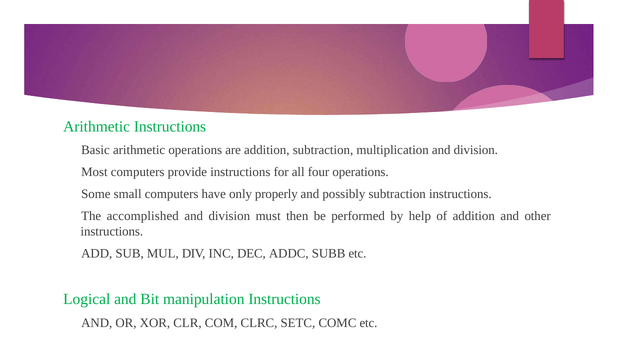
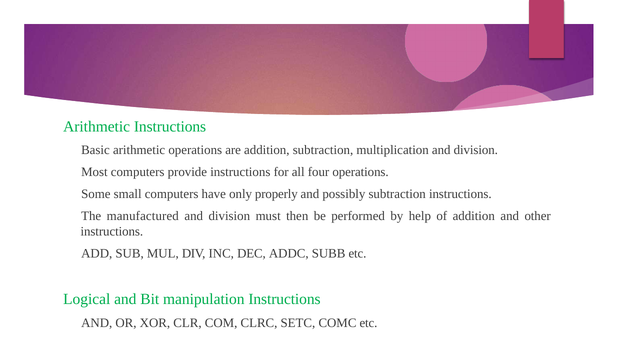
accomplished: accomplished -> manufactured (143, 216)
